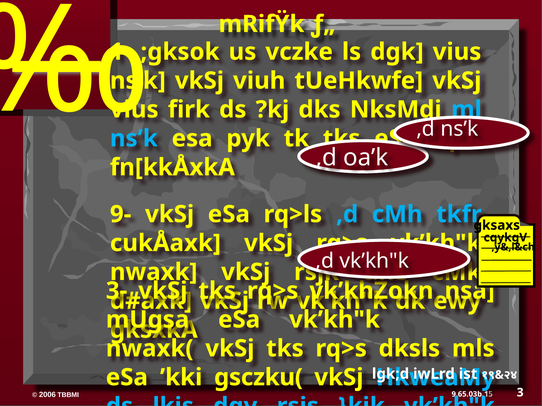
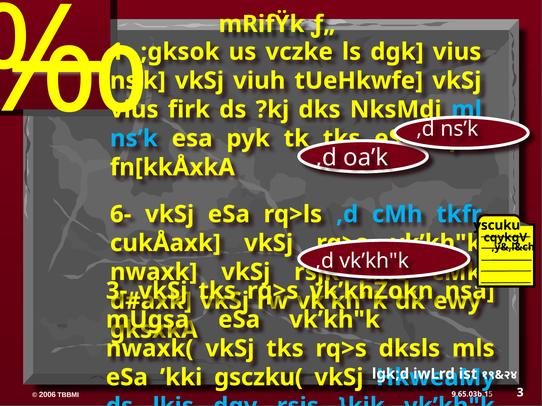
9-: 9- -> 6- (121, 215)
gksaxs: gksaxs -> yscuku (497, 226)
